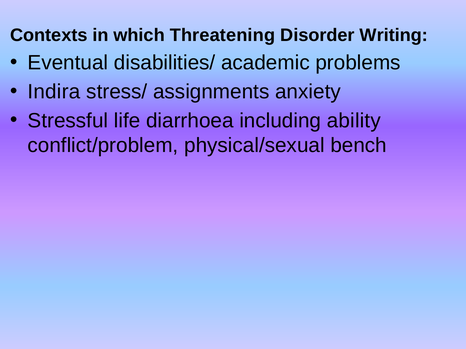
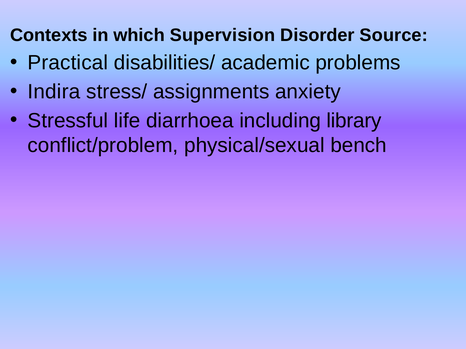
Threatening: Threatening -> Supervision (222, 35)
Writing: Writing -> Source (394, 35)
Eventual: Eventual -> Practical (68, 63)
ability: ability -> library (354, 121)
